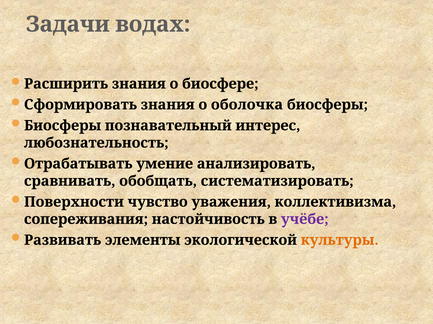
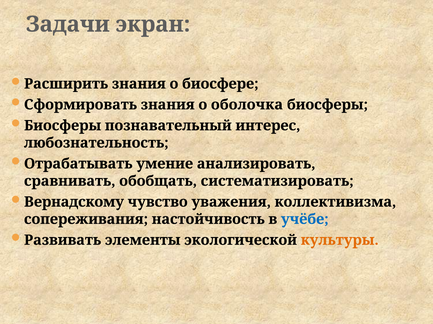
водах: водах -> экран (153, 24)
Поверхности: Поверхности -> Вернадскому (74, 202)
учёбе colour: purple -> blue (305, 220)
